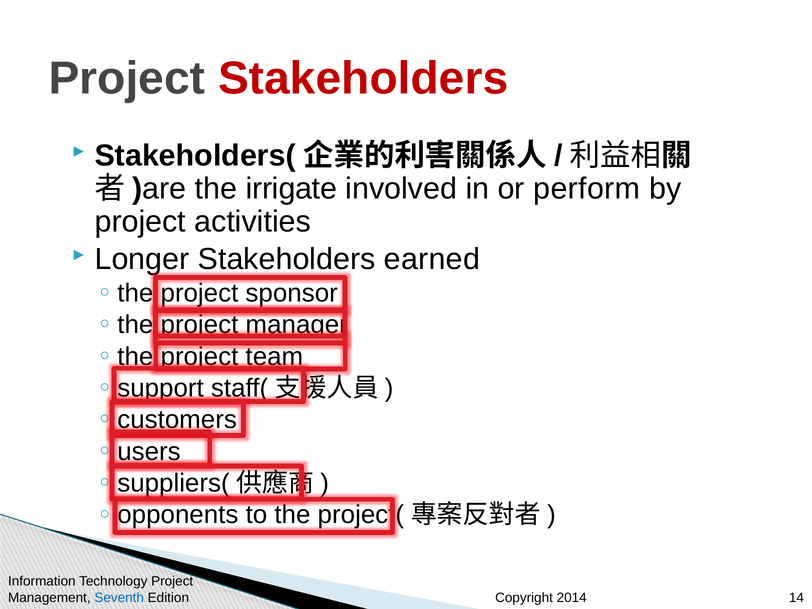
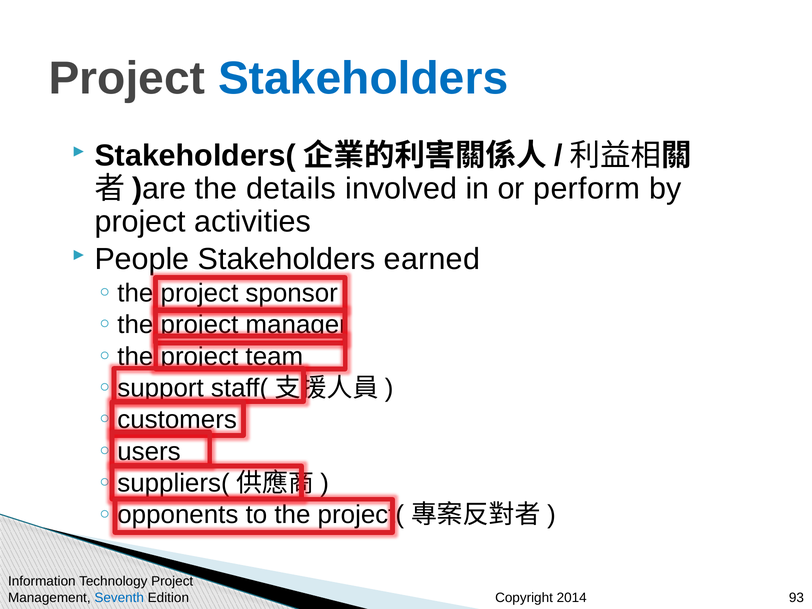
Stakeholders colour: red -> blue (363, 78)
irrigate: irrigate -> details (291, 189)
Longer: Longer -> People (142, 259)
14: 14 -> 93 (796, 598)
